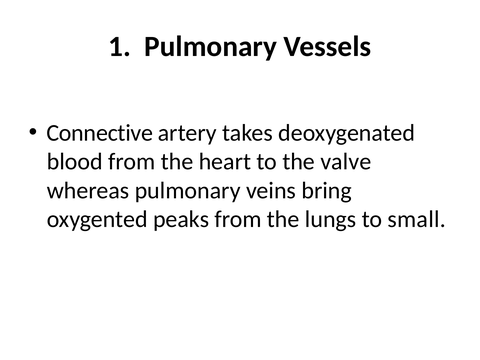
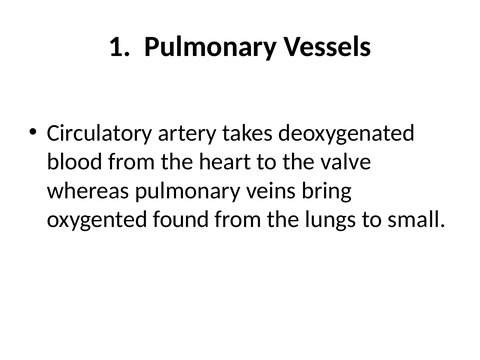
Connective: Connective -> Circulatory (100, 133)
peaks: peaks -> found (181, 219)
